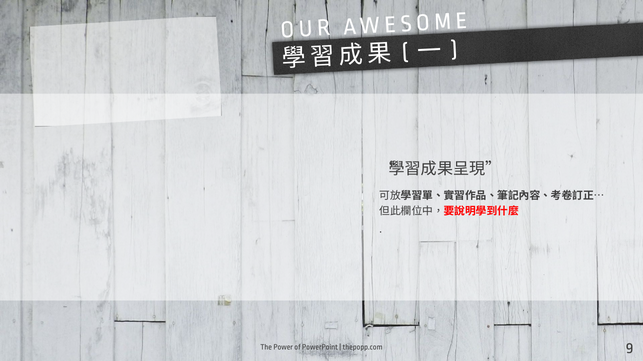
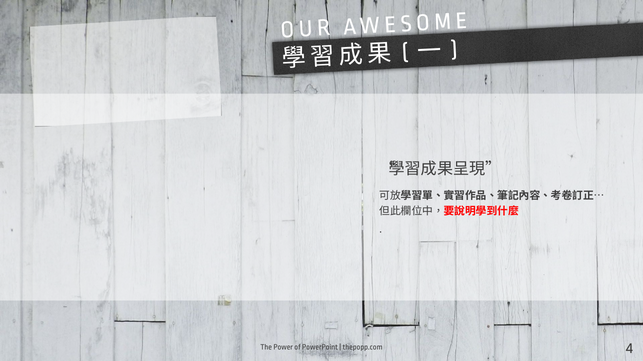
9: 9 -> 4 (629, 349)
